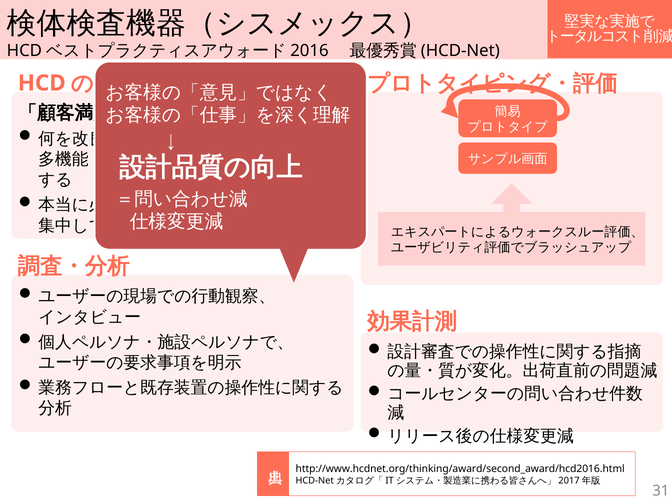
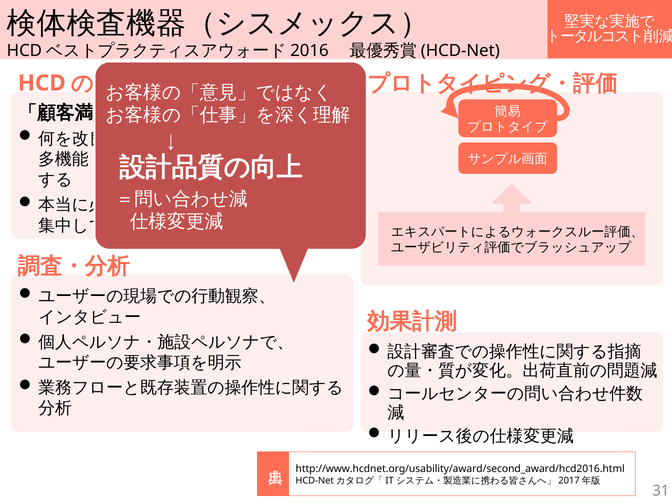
http://www.hcdnet.org/thinking/award/second_award/hcd2016.html: http://www.hcdnet.org/thinking/award/second_award/hcd2016.html -> http://www.hcdnet.org/usability/award/second_award/hcd2016.html (460, 469)
